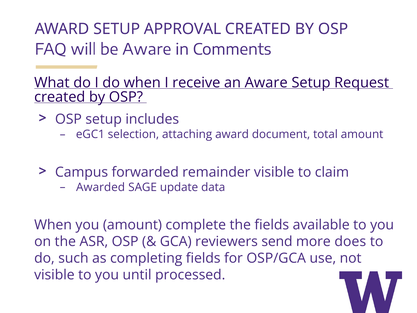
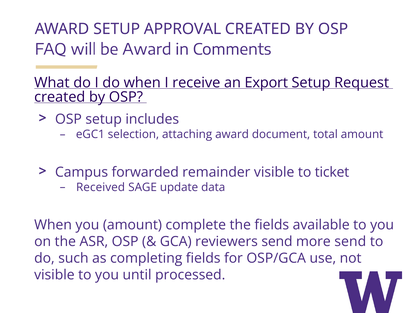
be Aware: Aware -> Award (147, 49)
an Aware: Aware -> Export (266, 83)
claim: claim -> ticket (332, 172)
Awarded: Awarded -> Received (101, 187)
more does: does -> send (350, 241)
